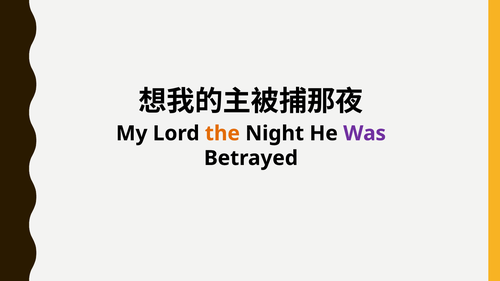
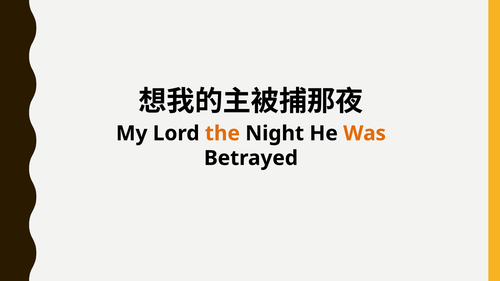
Was colour: purple -> orange (365, 134)
